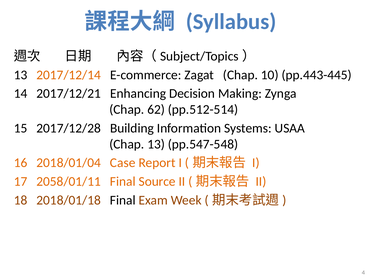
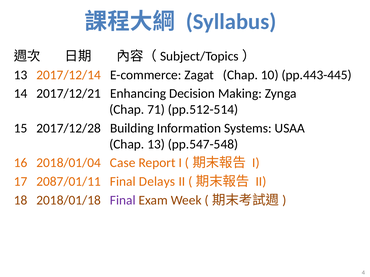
62: 62 -> 71 (156, 110)
2058/01/11: 2058/01/11 -> 2087/01/11 (69, 182)
Source: Source -> Delays (157, 182)
Final colour: black -> purple (123, 201)
